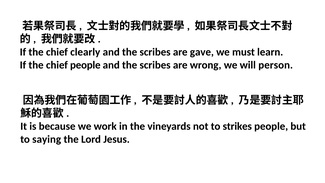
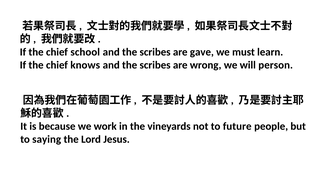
clearly: clearly -> school (85, 52)
chief people: people -> knows (85, 65)
strikes: strikes -> future (237, 126)
